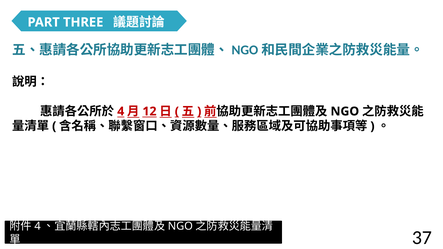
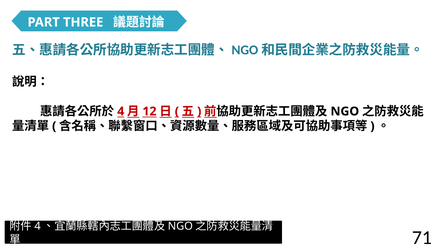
37: 37 -> 71 (422, 238)
